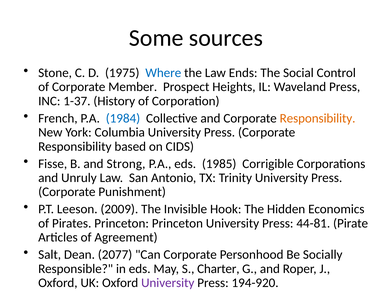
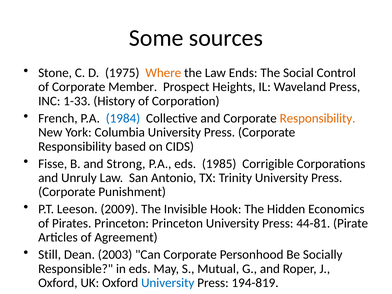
Where colour: blue -> orange (163, 73)
1-37: 1-37 -> 1-33 (77, 101)
Salt: Salt -> Still (50, 255)
2077: 2077 -> 2003 (115, 255)
Charter: Charter -> Mutual (218, 269)
University colour: purple -> blue (168, 283)
194-920: 194-920 -> 194-819 (255, 283)
